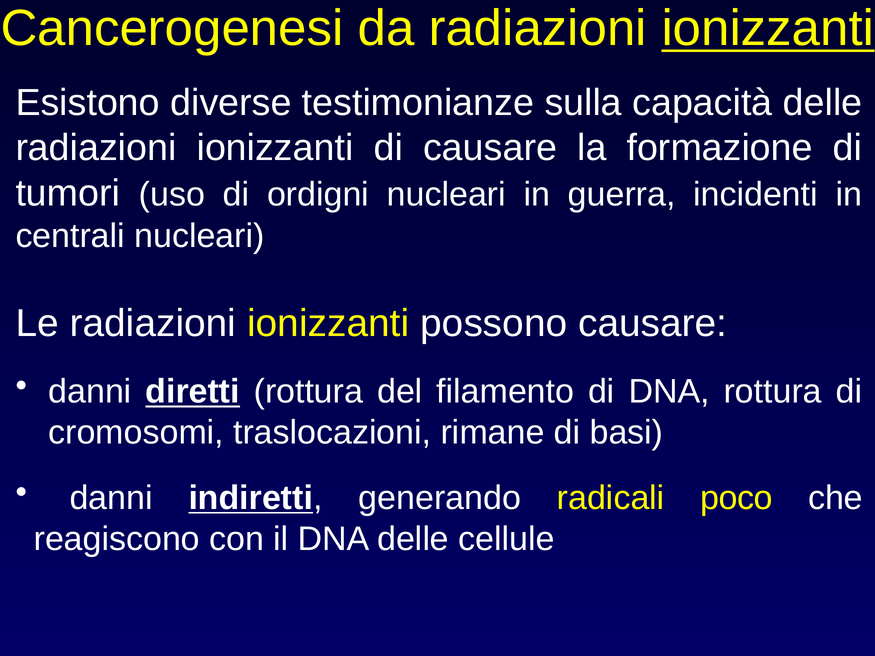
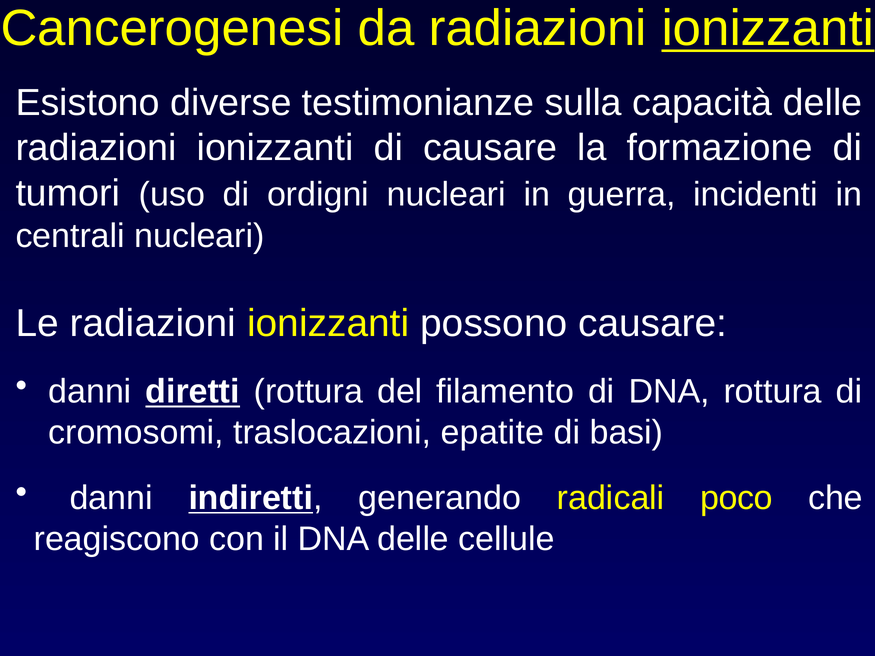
rimane: rimane -> epatite (492, 433)
